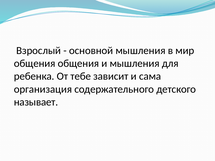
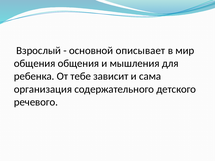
основной мышления: мышления -> описывает (140, 51)
называет: называет -> речевого (36, 102)
